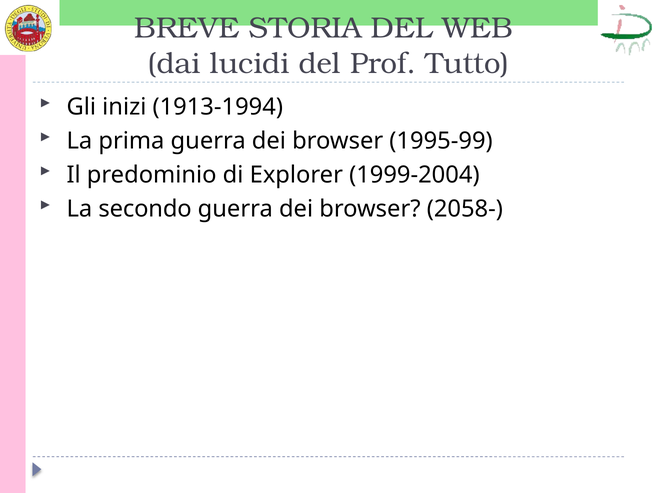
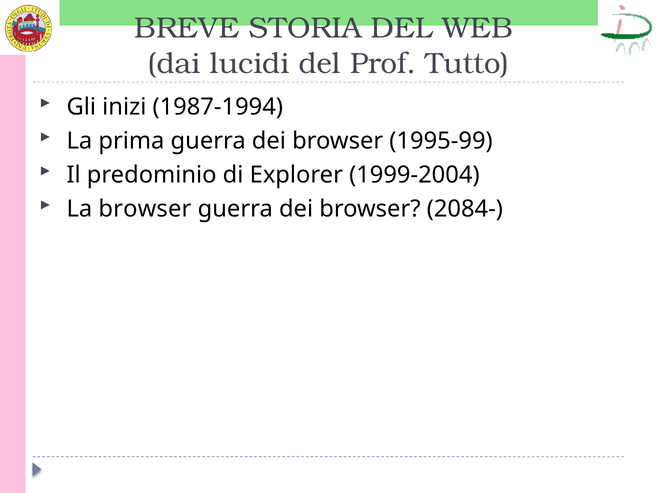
1913-1994: 1913-1994 -> 1987-1994 (218, 107)
La secondo: secondo -> browser (145, 209)
2058-: 2058- -> 2084- (465, 209)
